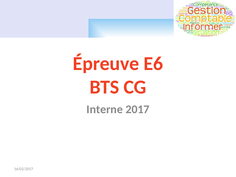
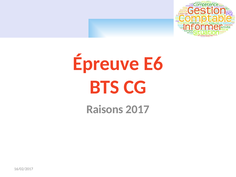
Interne: Interne -> Raisons (105, 109)
